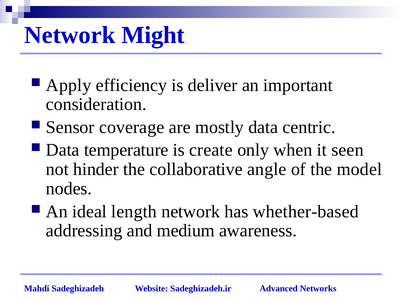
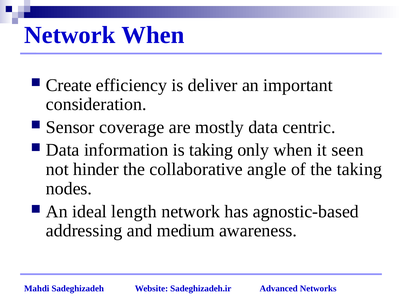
Network Might: Might -> When (153, 35)
Apply: Apply -> Create (69, 85)
temperature: temperature -> information (126, 150)
is create: create -> taking (211, 150)
the model: model -> taking (359, 170)
whether-based: whether-based -> agnostic-based (306, 212)
